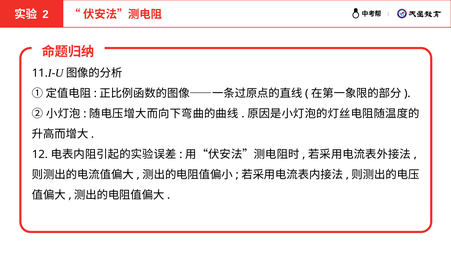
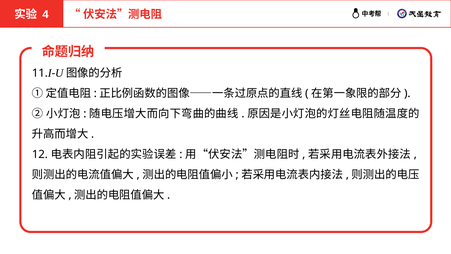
2: 2 -> 4 (45, 15)
